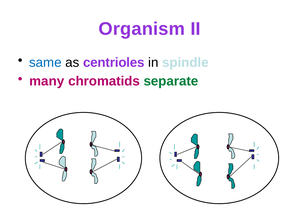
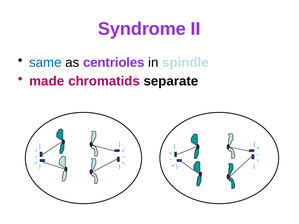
Organism: Organism -> Syndrome (142, 29)
many: many -> made (47, 81)
separate colour: green -> black (171, 81)
